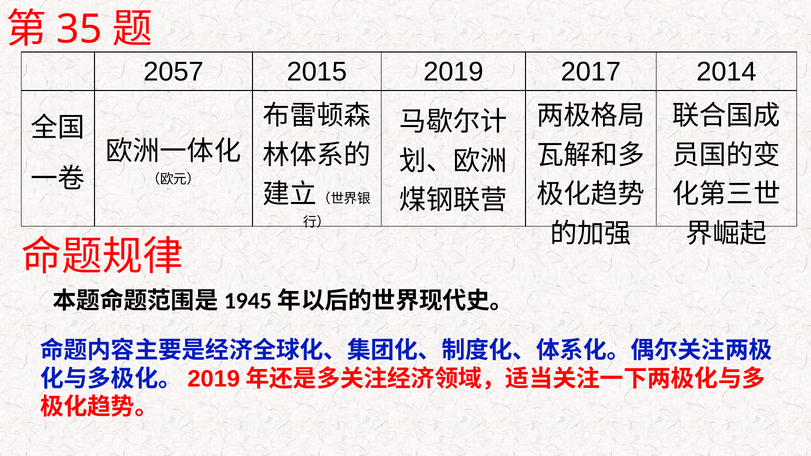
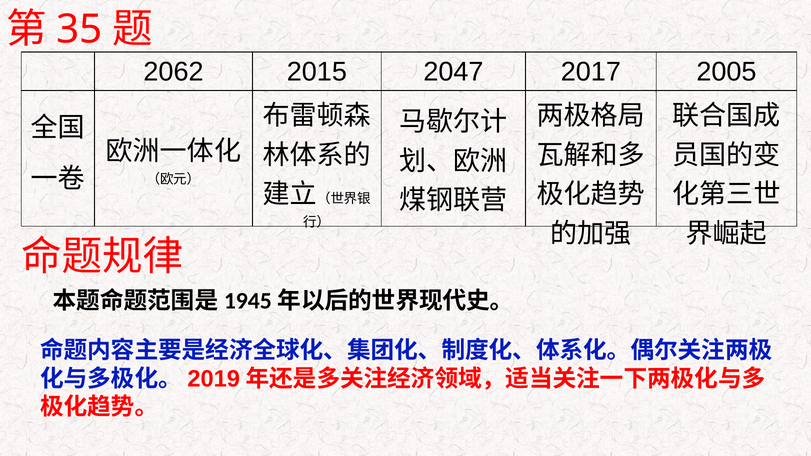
2057: 2057 -> 2062 (174, 72)
2015 2019: 2019 -> 2047 (453, 72)
2014: 2014 -> 2005 (726, 72)
